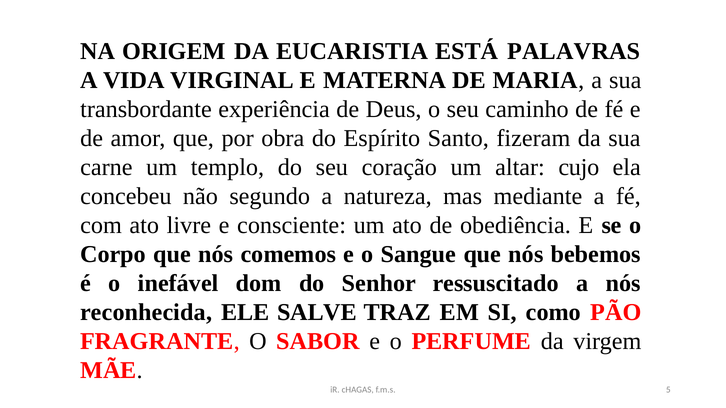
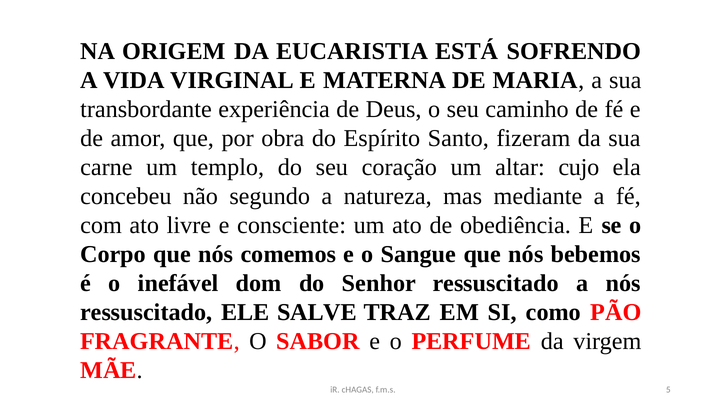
PALAVRAS: PALAVRAS -> SOFRENDO (574, 51)
reconhecida: reconhecida -> ressuscitado (146, 313)
